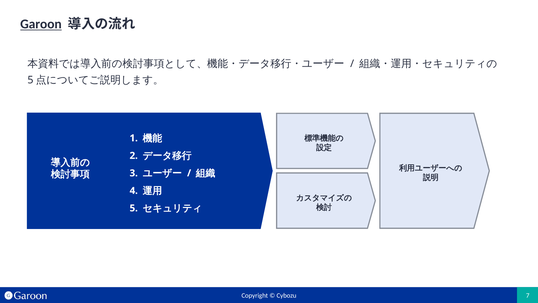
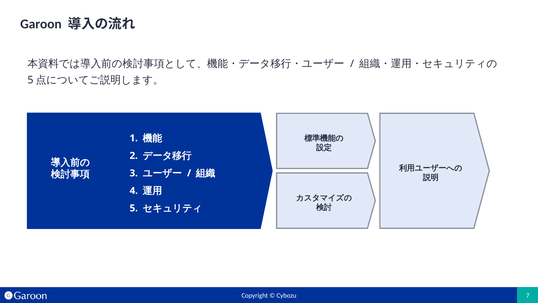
Garoon underline: present -> none (41, 24)
